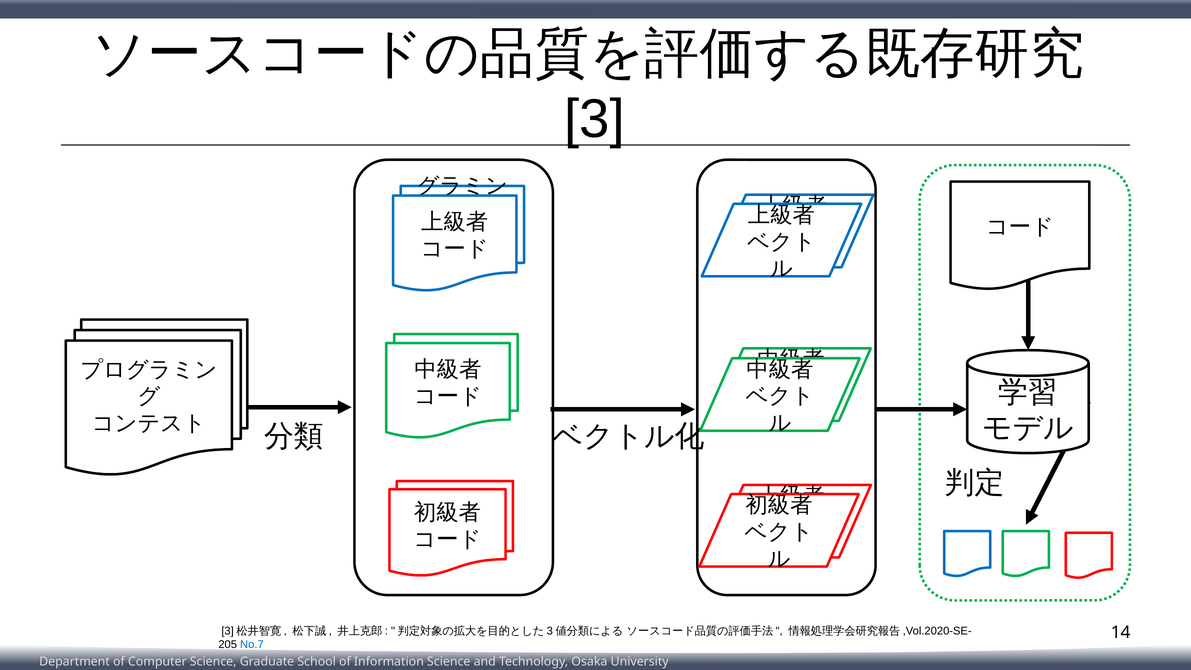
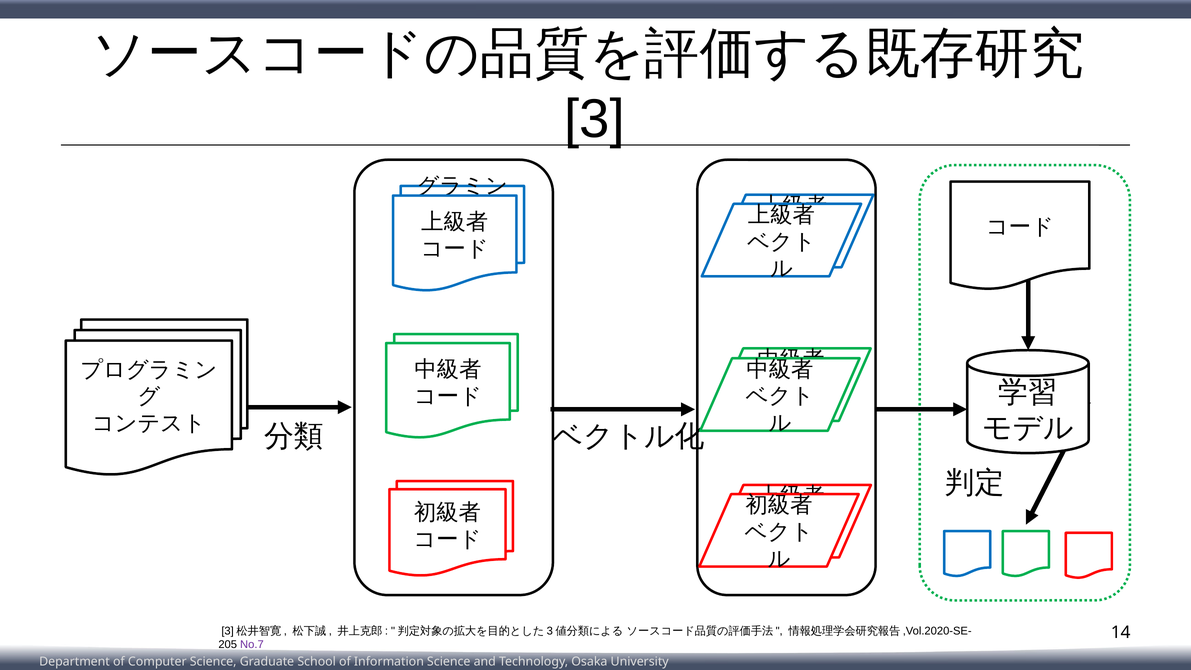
No.7 colour: blue -> purple (252, 644)
